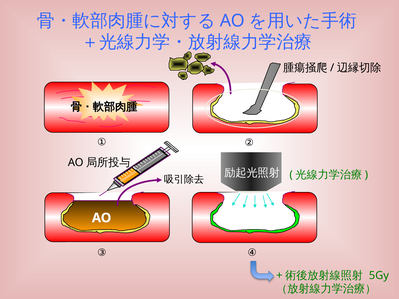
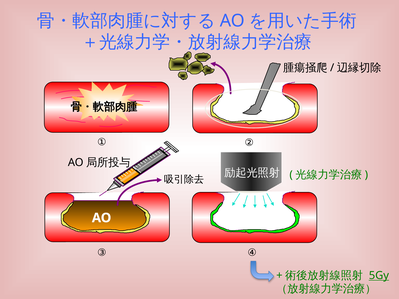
5Gy underline: none -> present (379, 276)
